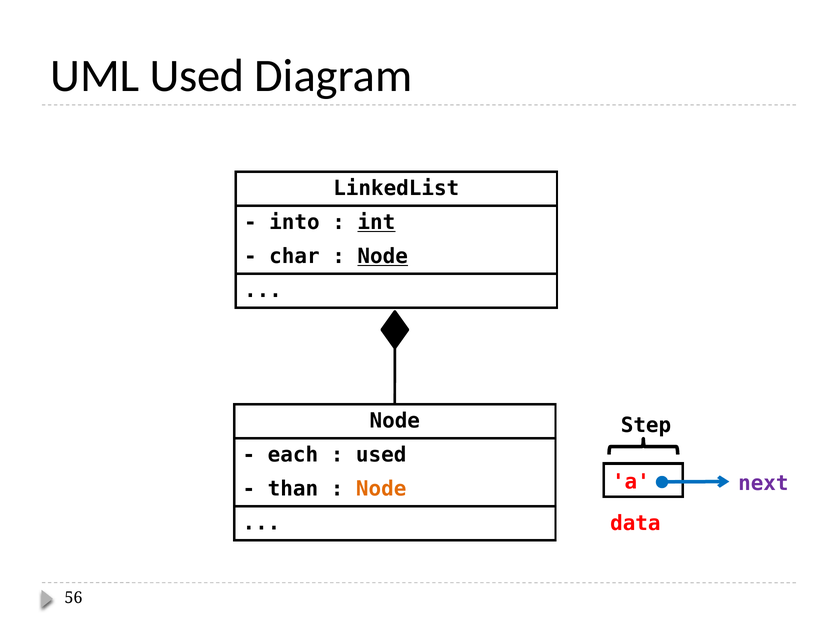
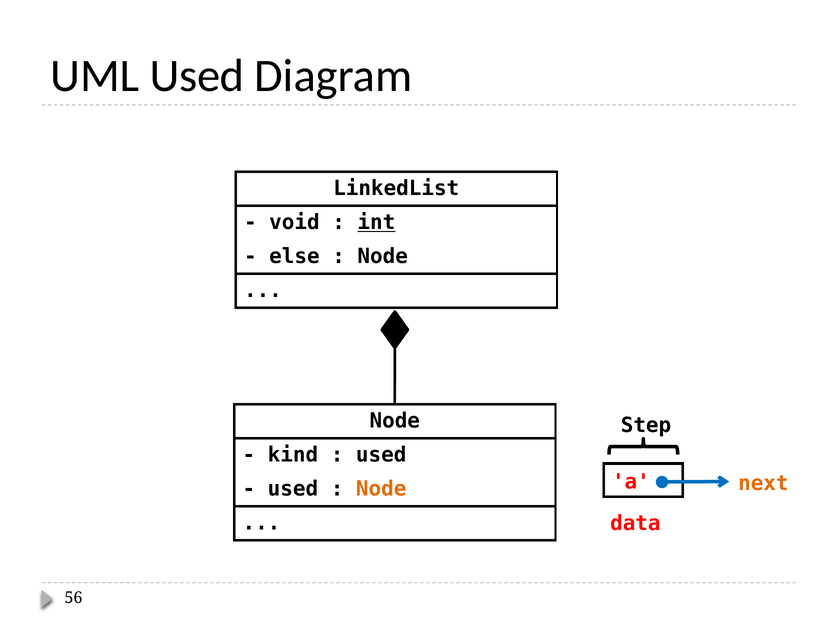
into: into -> void (294, 222)
char: char -> else (294, 256)
Node underline: present -> none (383, 256)
each: each -> kind (293, 455)
next colour: purple -> orange (763, 483)
than: than -> used (293, 489)
